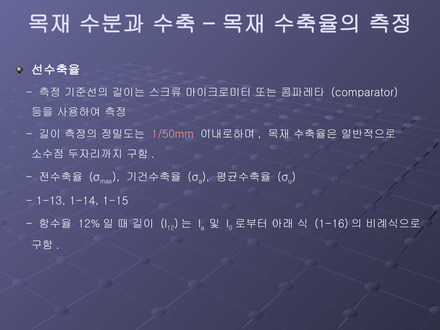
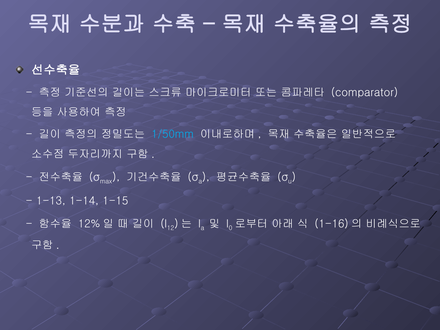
1/50mm colour: pink -> light blue (173, 134)
